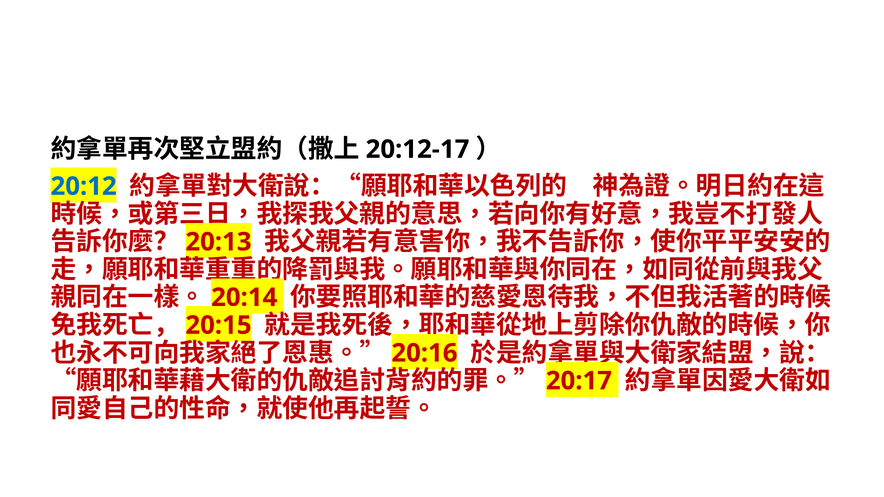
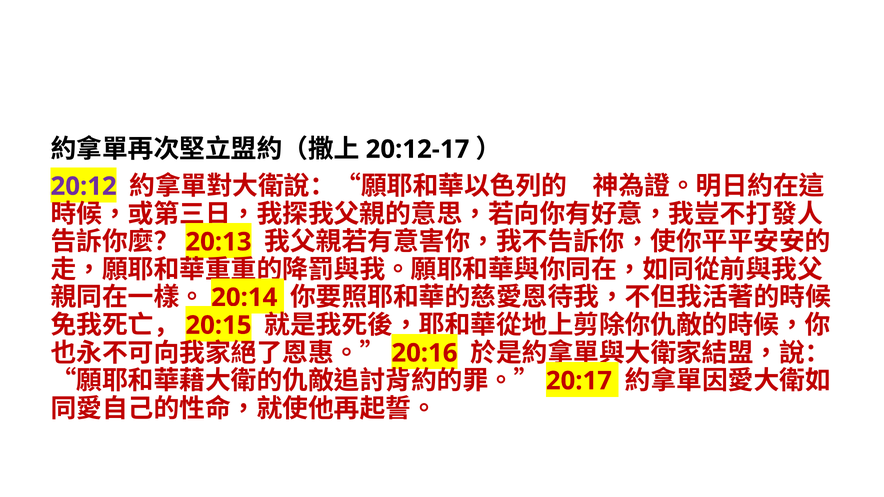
20:12 colour: blue -> purple (84, 186)
